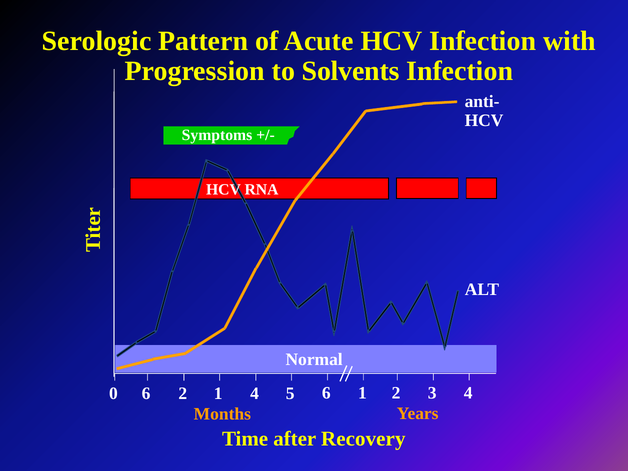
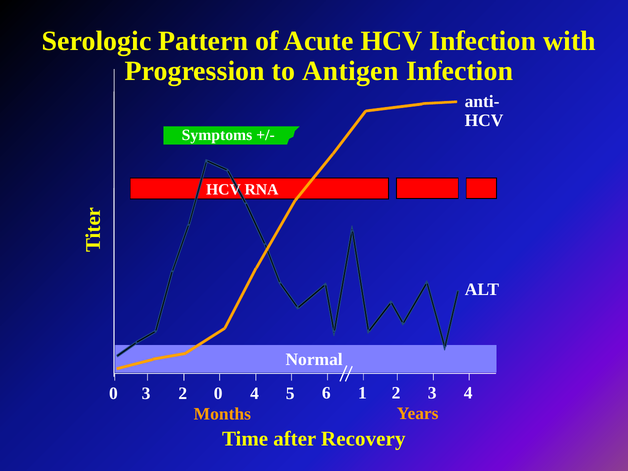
Solvents: Solvents -> Antigen (350, 71)
0 6: 6 -> 3 (146, 393)
2 1: 1 -> 0 (218, 393)
